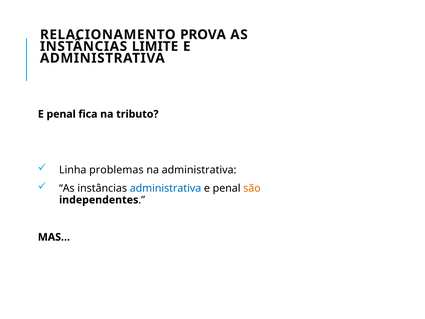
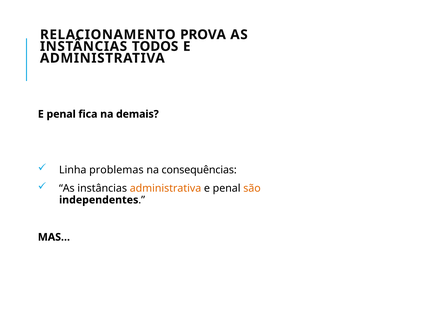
LIMITE: LIMITE -> TODOS (155, 46)
tributo: tributo -> demais (137, 114)
na administrativa: administrativa -> consequências (199, 170)
administrativa colour: blue -> orange (166, 188)
